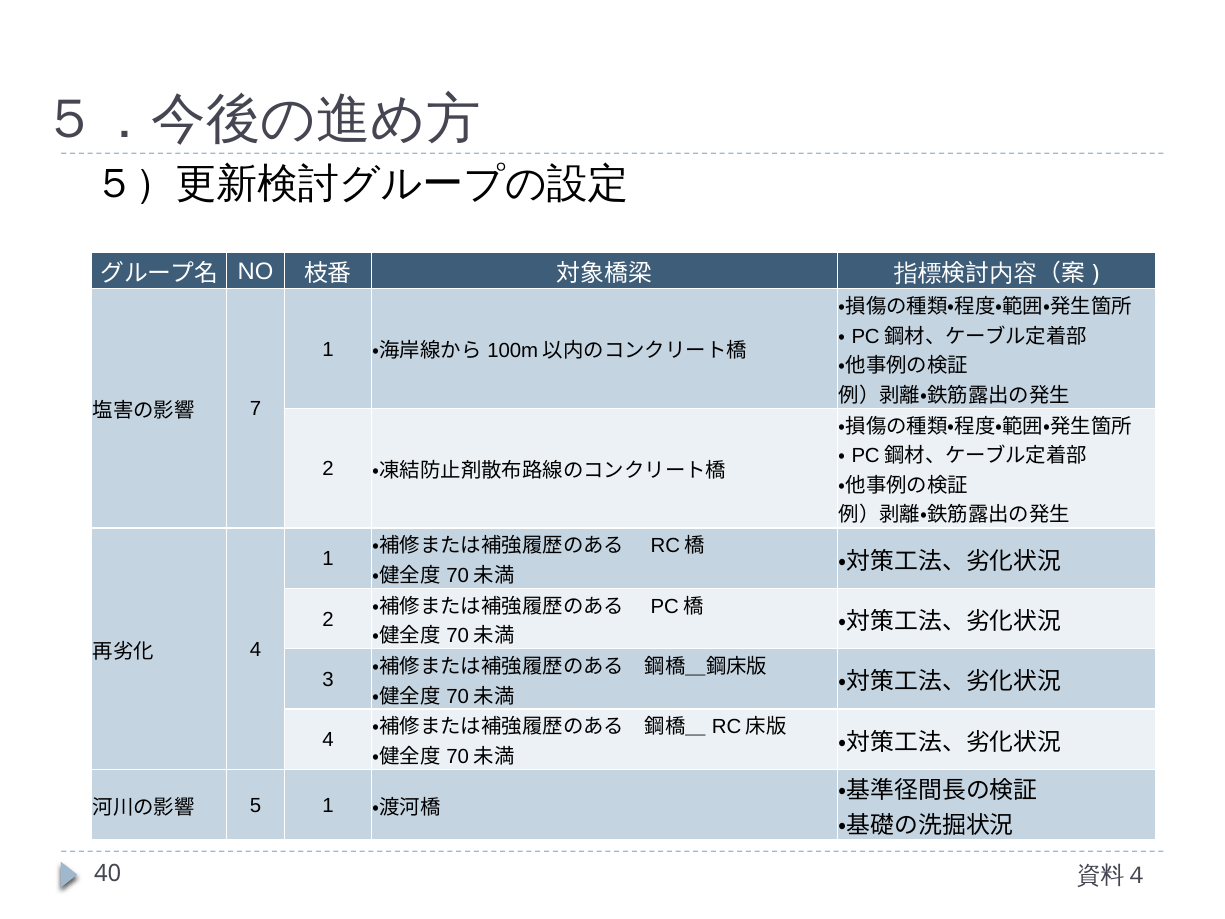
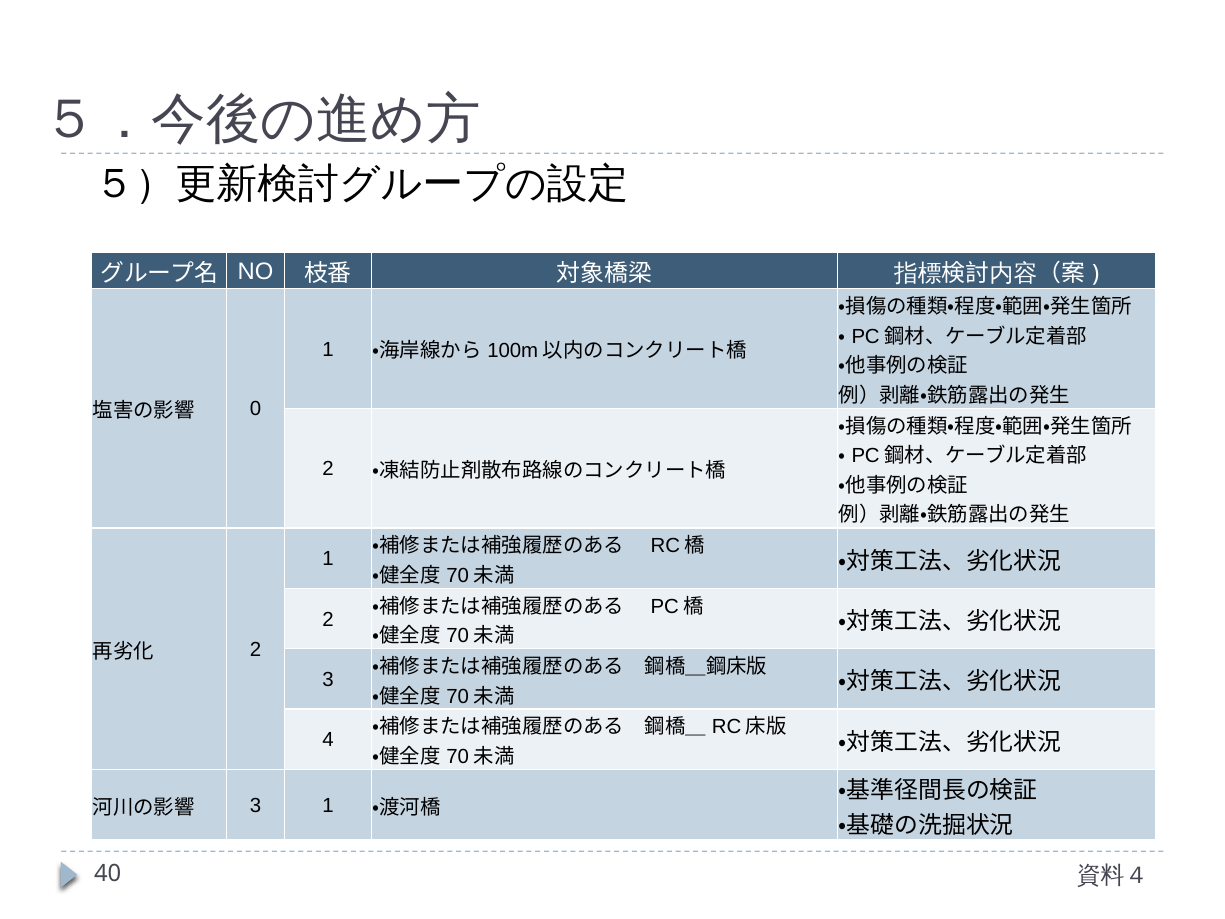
7: 7 -> 0 (256, 409)
4: 4 -> 2 (256, 649)
5: 5 -> 3 (256, 806)
